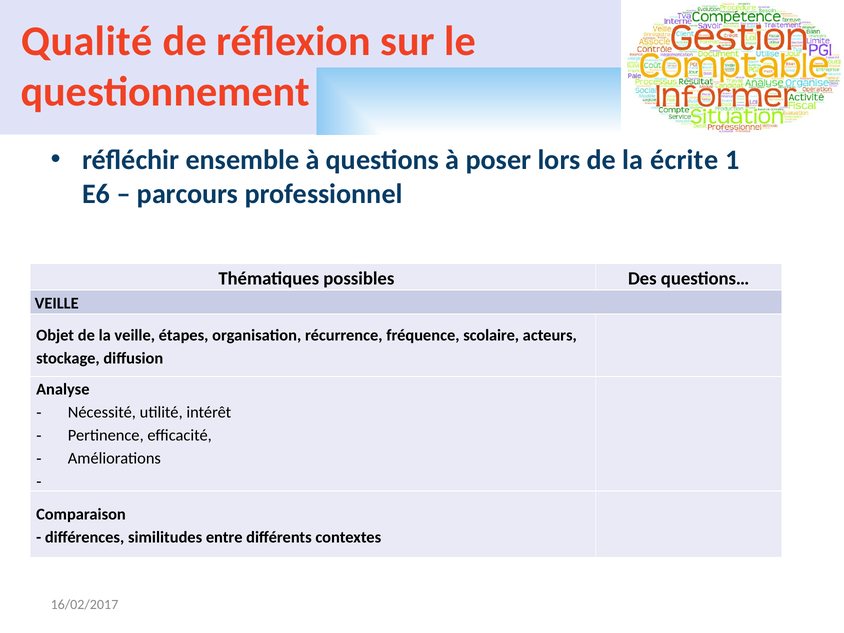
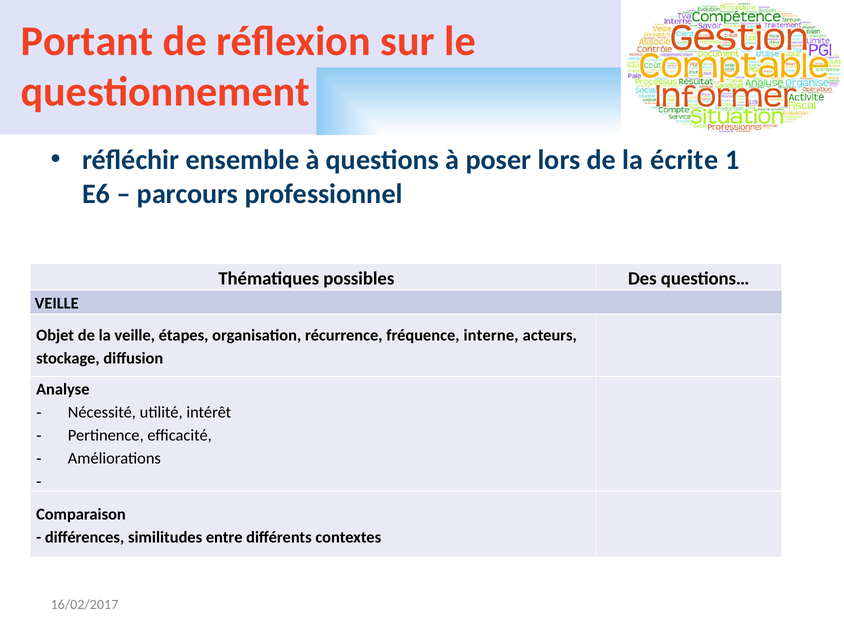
Qualité: Qualité -> Portant (87, 41)
scolaire: scolaire -> interne (491, 335)
